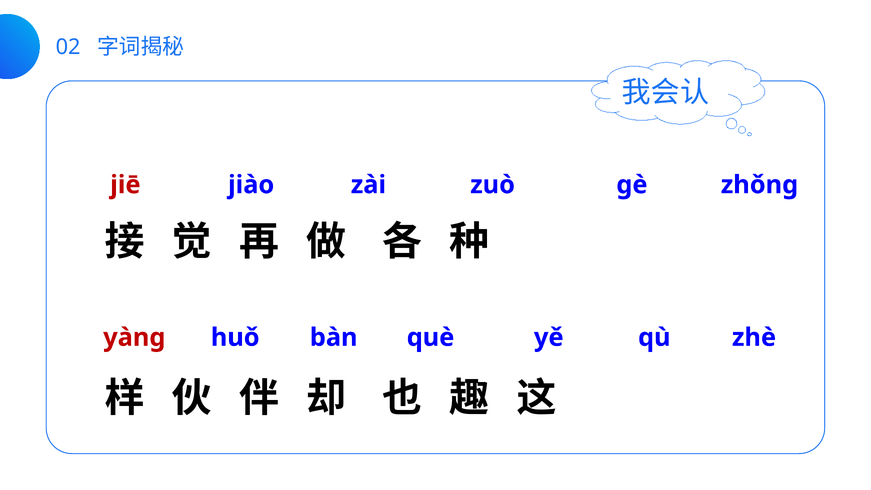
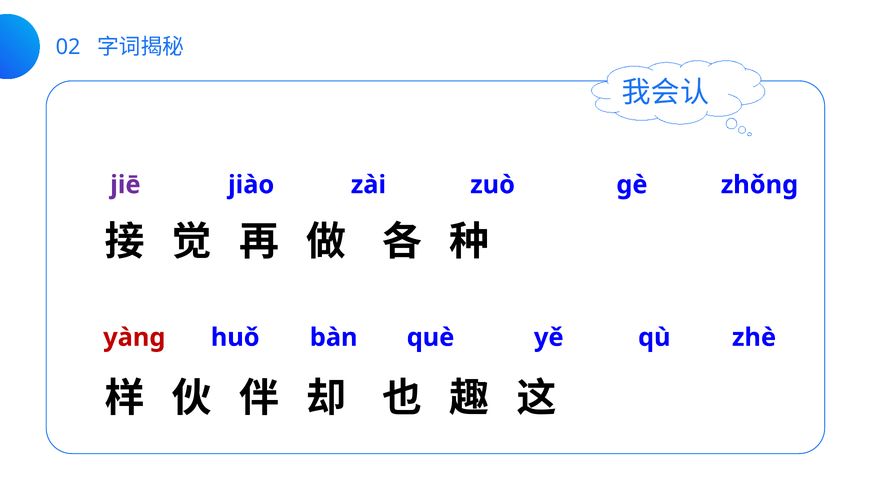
jiē colour: red -> purple (125, 185)
